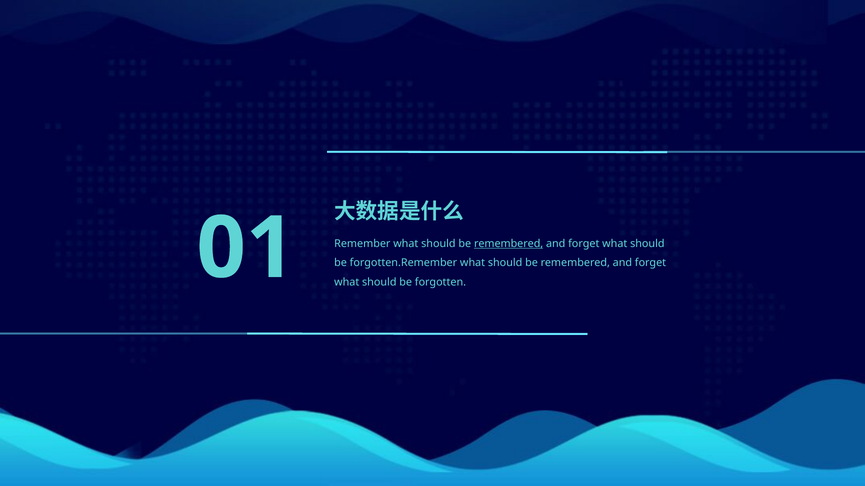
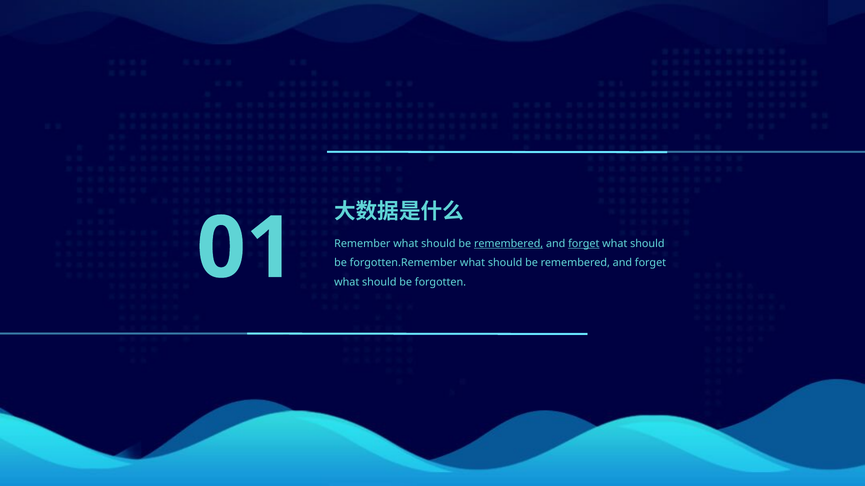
forget underline: none -> present (584, 244)
